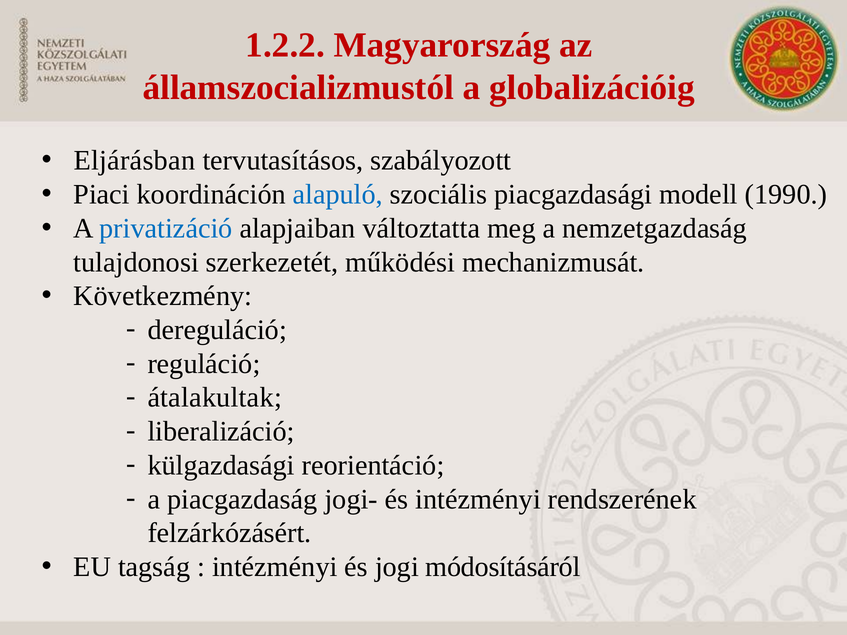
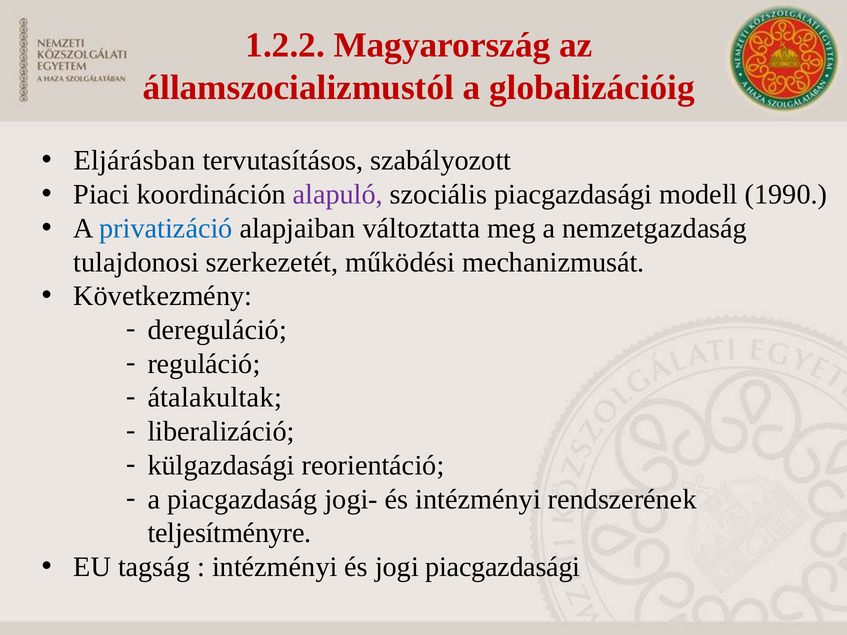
alapuló colour: blue -> purple (338, 195)
felzárkózásért: felzárkózásért -> teljesítményre (229, 533)
jogi módosításáról: módosításáról -> piacgazdasági (503, 567)
